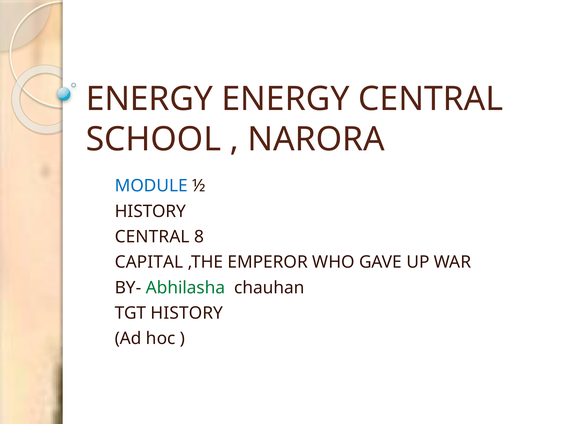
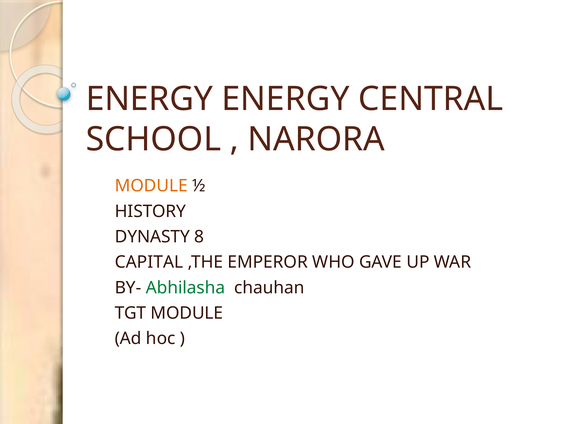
MODULE colour: blue -> orange (151, 186)
CENTRAL: CENTRAL -> DYNASTY (152, 237)
TGT HISTORY: HISTORY -> MODULE (187, 313)
